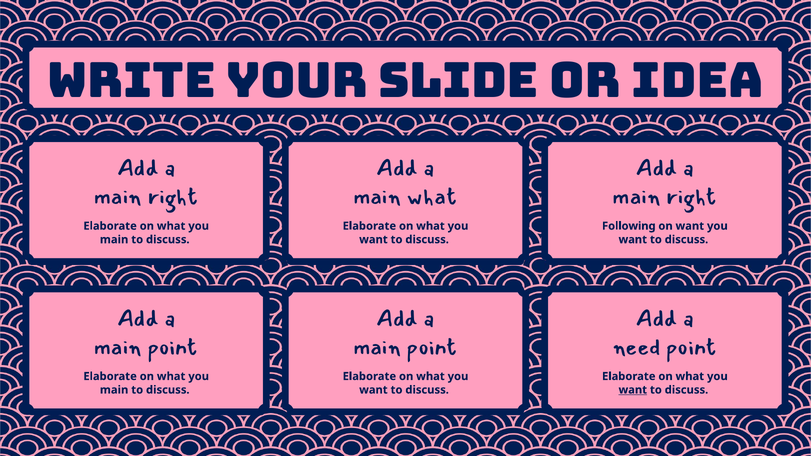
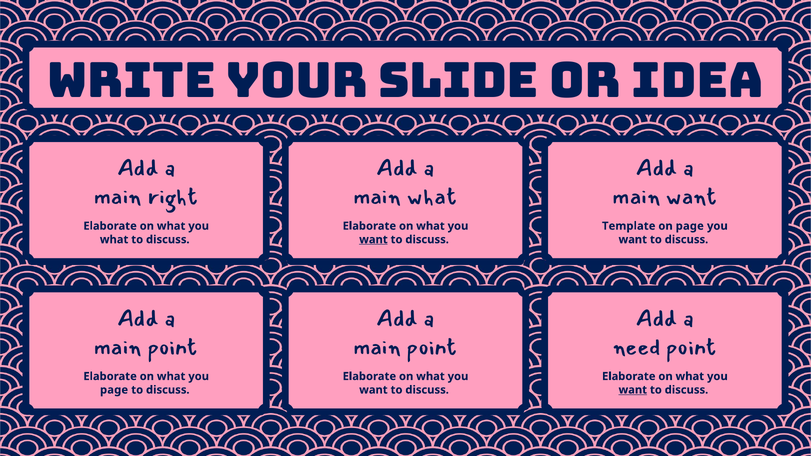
right: right -> want (692, 196)
Following: Following -> Template (629, 226)
on want: want -> page (690, 226)
main: main -> what (114, 240)
want underline: none -> present (373, 240)
main: main -> page (114, 390)
